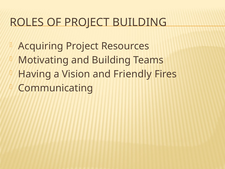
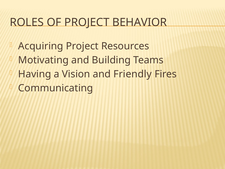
PROJECT BUILDING: BUILDING -> BEHAVIOR (140, 22)
